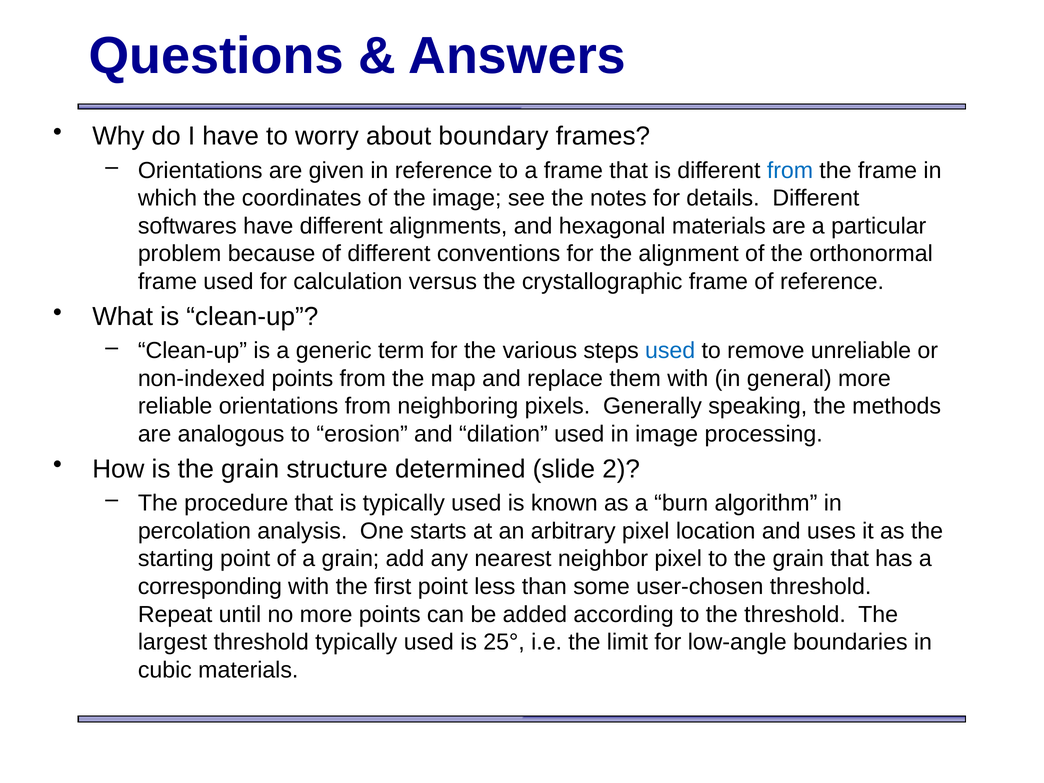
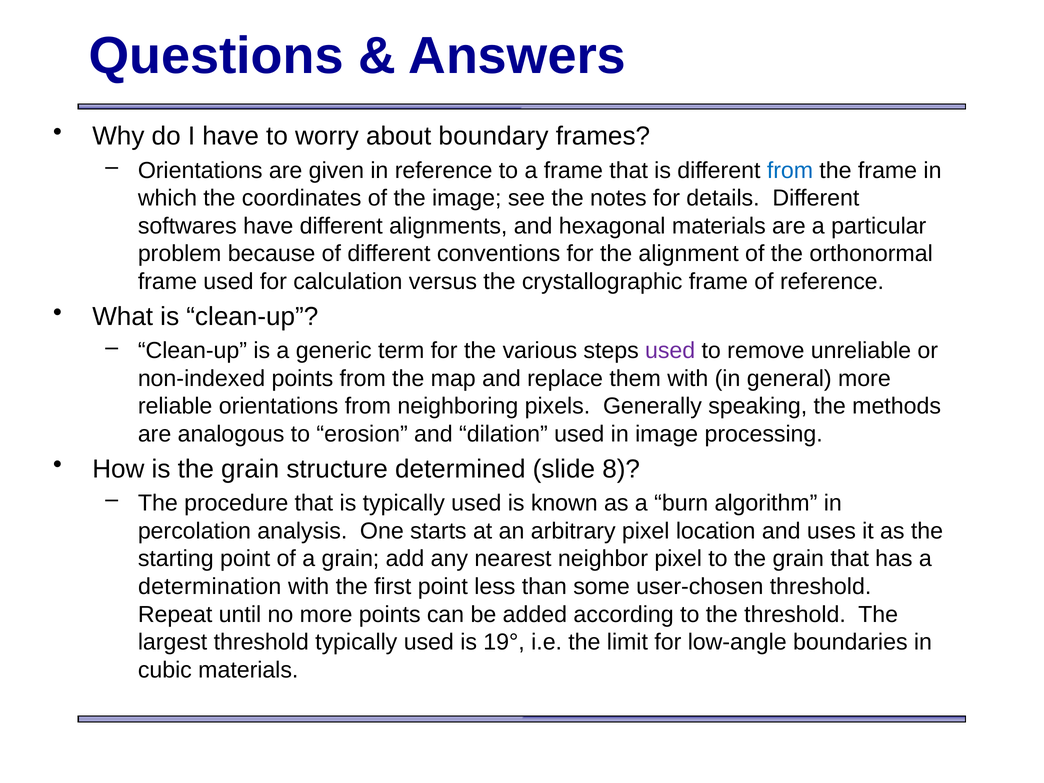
used colour: blue -> purple (670, 351)
2: 2 -> 8 (621, 469)
corresponding: corresponding -> determination (210, 587)
25°: 25° -> 19° (504, 642)
